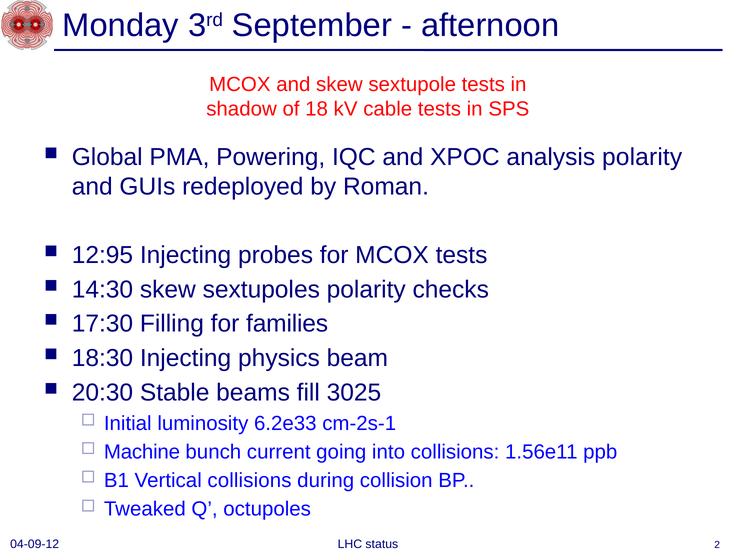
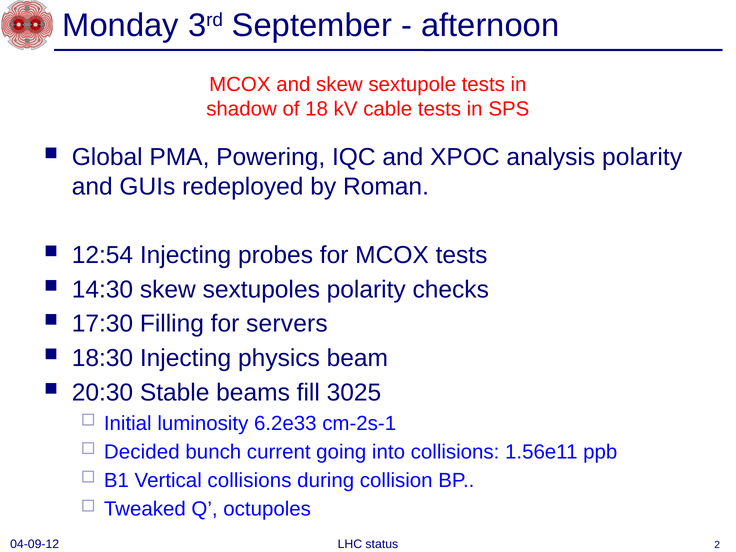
12:95: 12:95 -> 12:54 (102, 255)
families: families -> servers (287, 324)
Machine: Machine -> Decided (142, 452)
